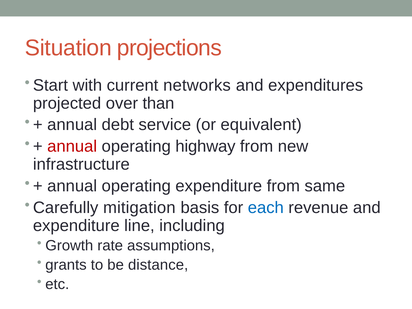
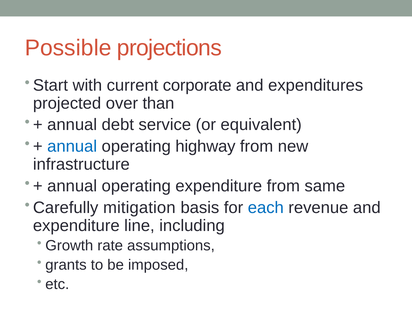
Situation: Situation -> Possible (68, 48)
networks: networks -> corporate (197, 85)
annual colour: red -> blue (72, 146)
distance: distance -> imposed (158, 265)
